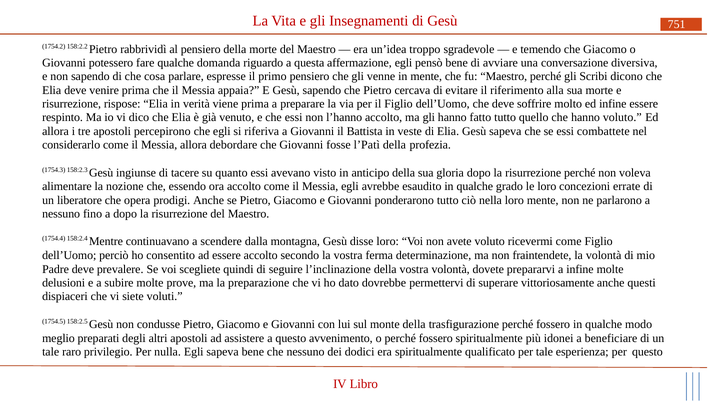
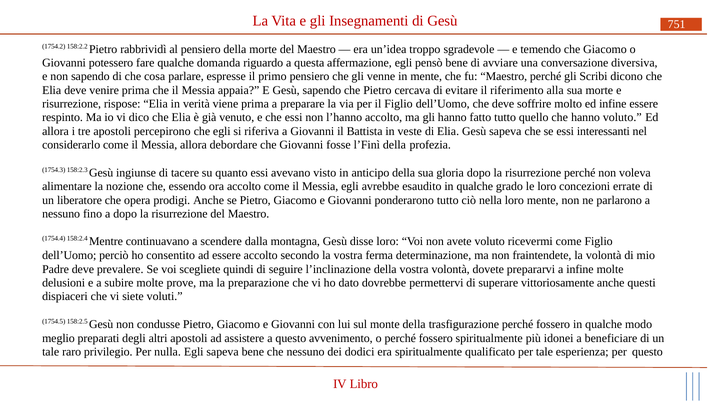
combattete: combattete -> interessanti (603, 131)
l’Patì: l’Patì -> l’Finì (367, 145)
